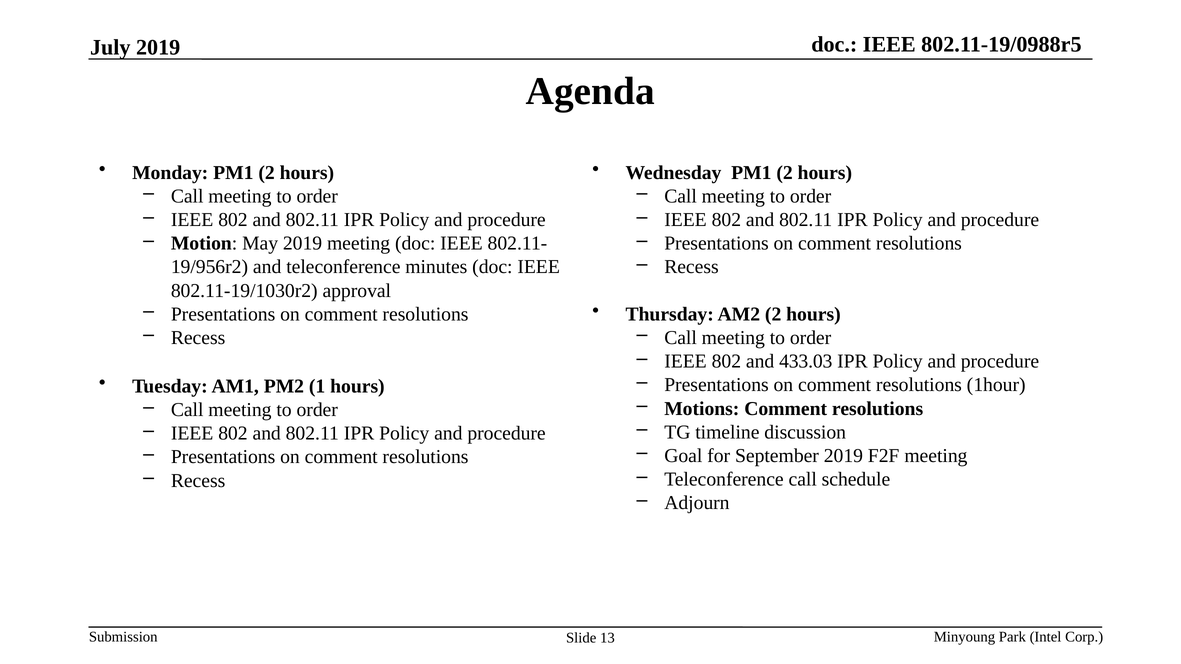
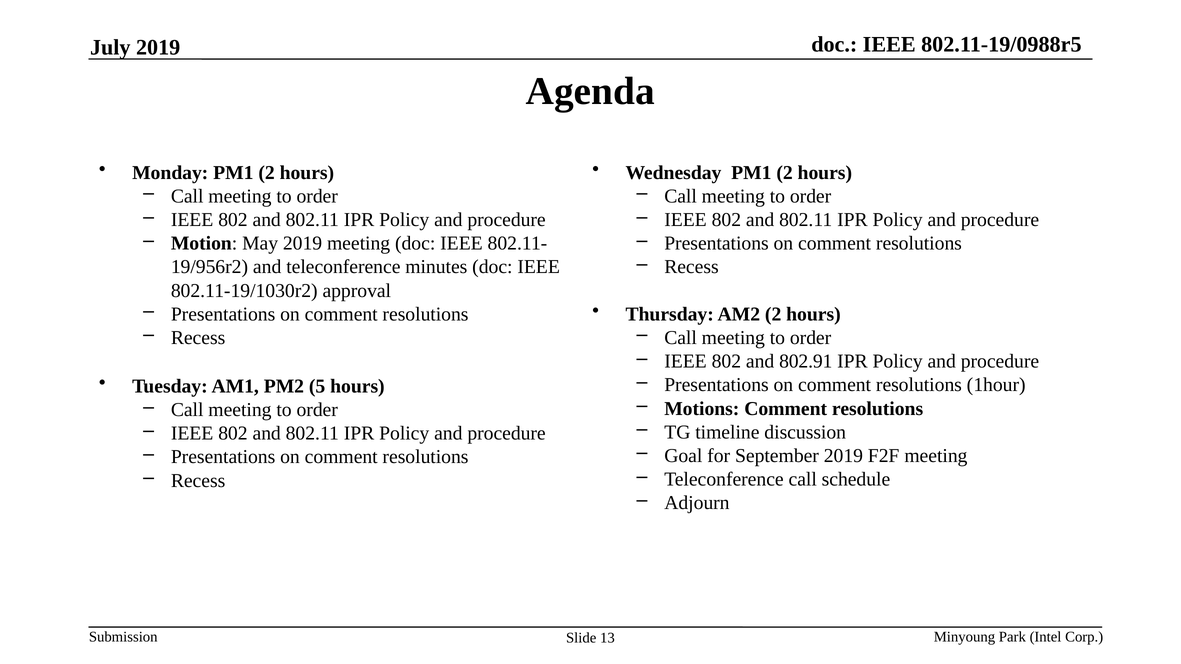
433.03: 433.03 -> 802.91 (806, 362)
1: 1 -> 5 (317, 386)
